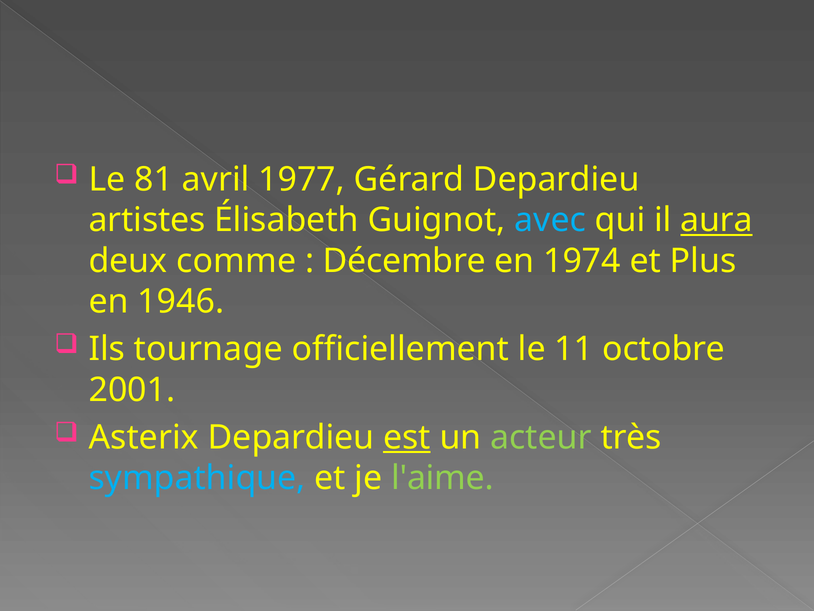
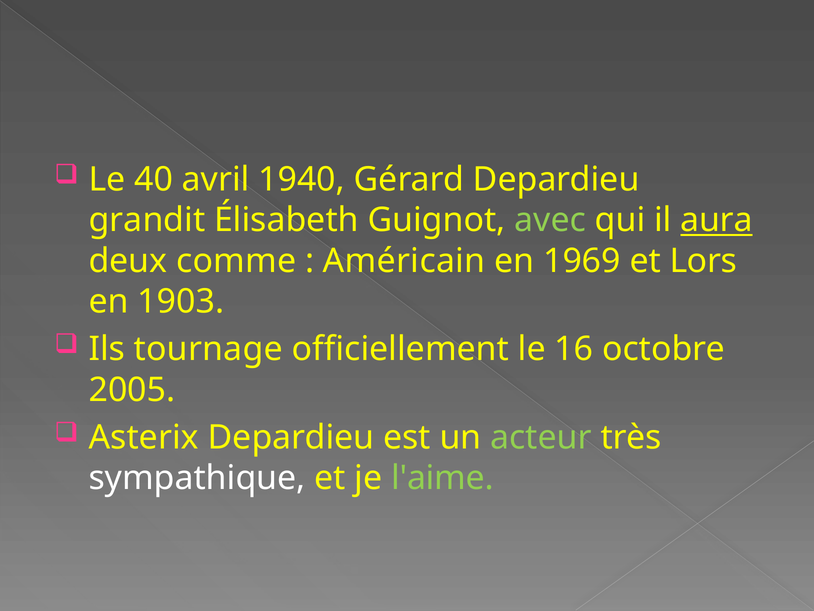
81: 81 -> 40 (154, 179)
1977: 1977 -> 1940 (302, 179)
artistes: artistes -> grandit (147, 220)
avec colour: light blue -> light green (550, 220)
Décembre: Décembre -> Américain (404, 261)
1974: 1974 -> 1969 (582, 261)
Plus: Plus -> Lors (703, 261)
1946: 1946 -> 1903 (181, 301)
11: 11 -> 16 (574, 349)
2001: 2001 -> 2005 (132, 390)
est underline: present -> none (407, 437)
sympathique colour: light blue -> white (197, 478)
